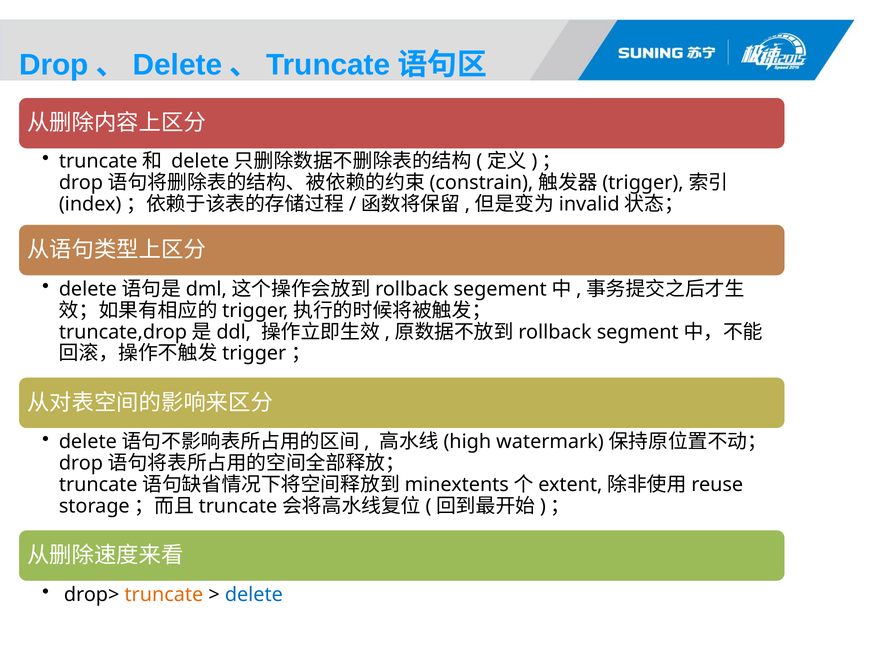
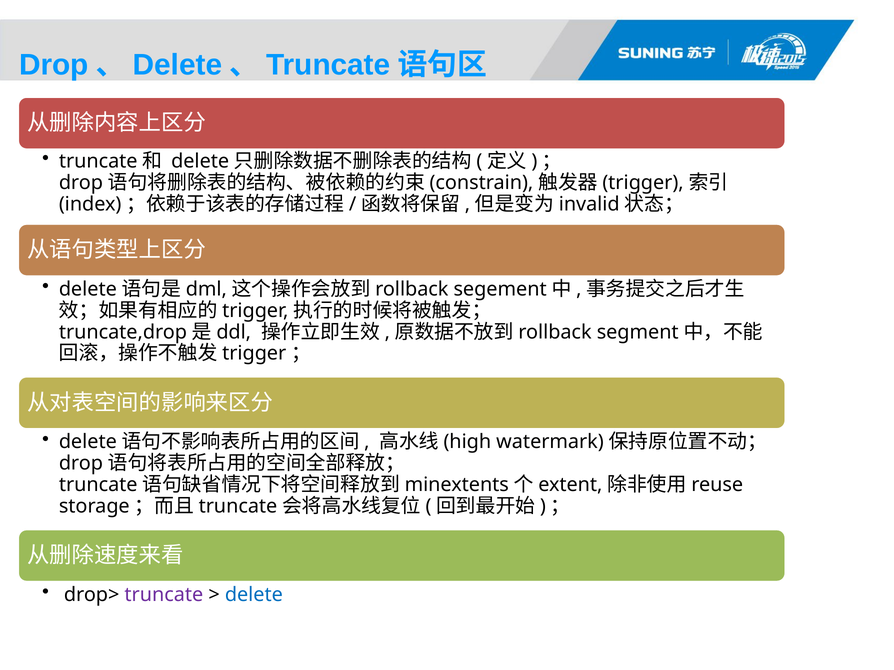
truncate colour: orange -> purple (164, 595)
